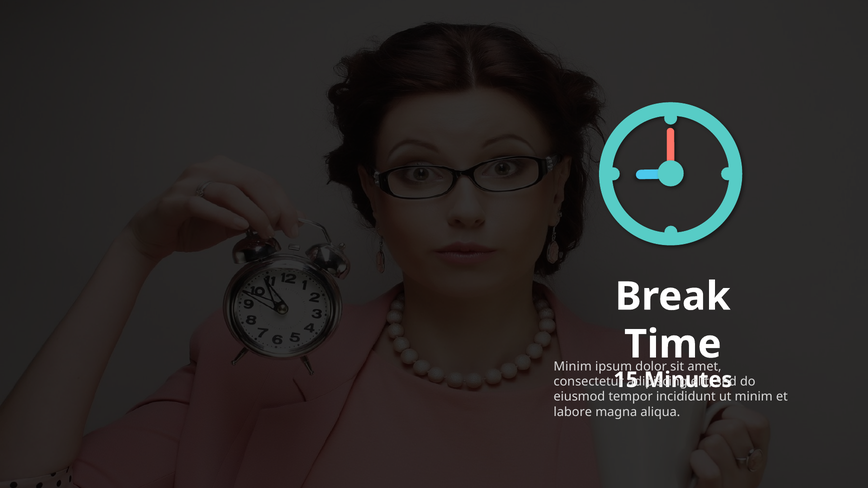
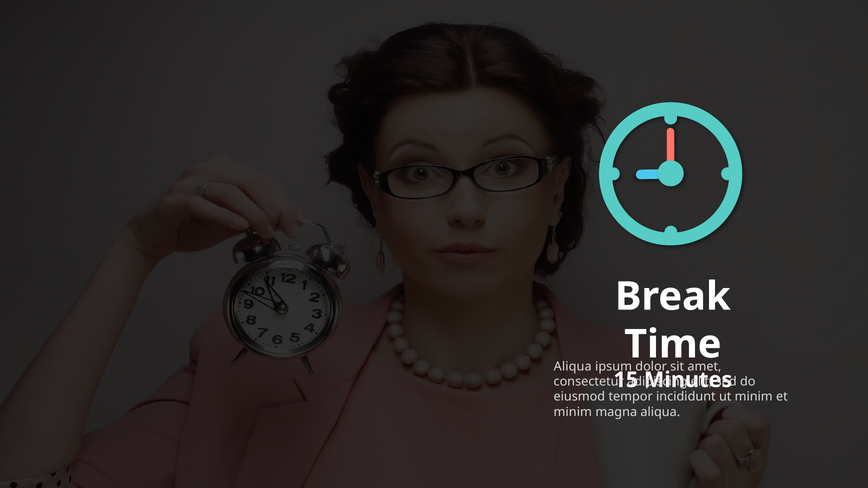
Minim: Minim -> Aliqua (573, 367)
labore: labore -> minim (573, 412)
